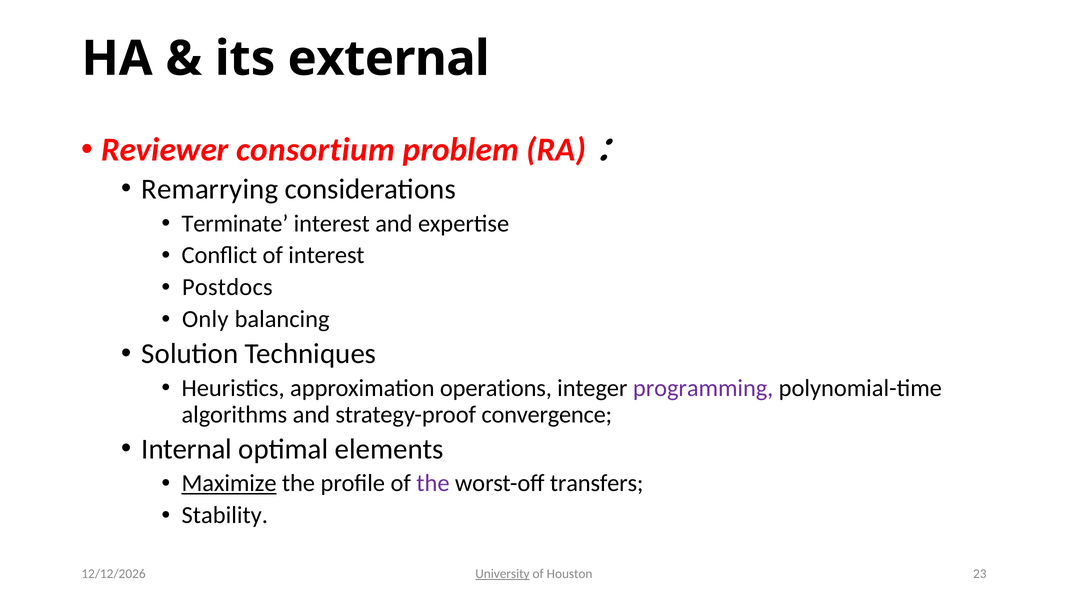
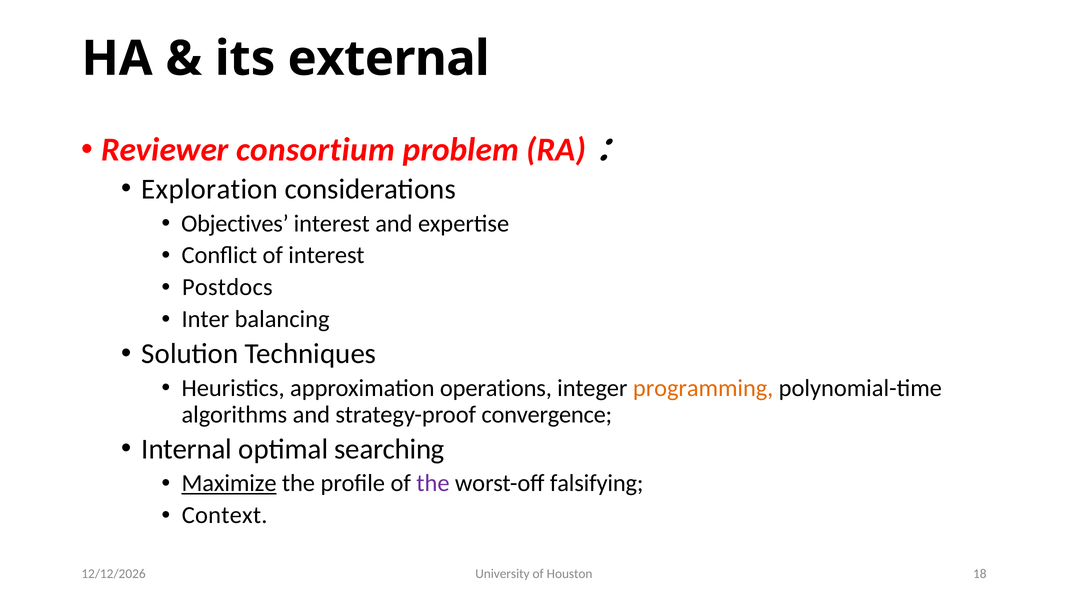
Remarrying: Remarrying -> Exploration (210, 189)
Terminate: Terminate -> Objectives (235, 223)
Only: Only -> Inter (205, 319)
programming colour: purple -> orange (703, 388)
elements: elements -> searching (389, 449)
transfers: transfers -> falsifying (597, 483)
Stability: Stability -> Context (225, 515)
University underline: present -> none (502, 574)
23: 23 -> 18 (980, 574)
